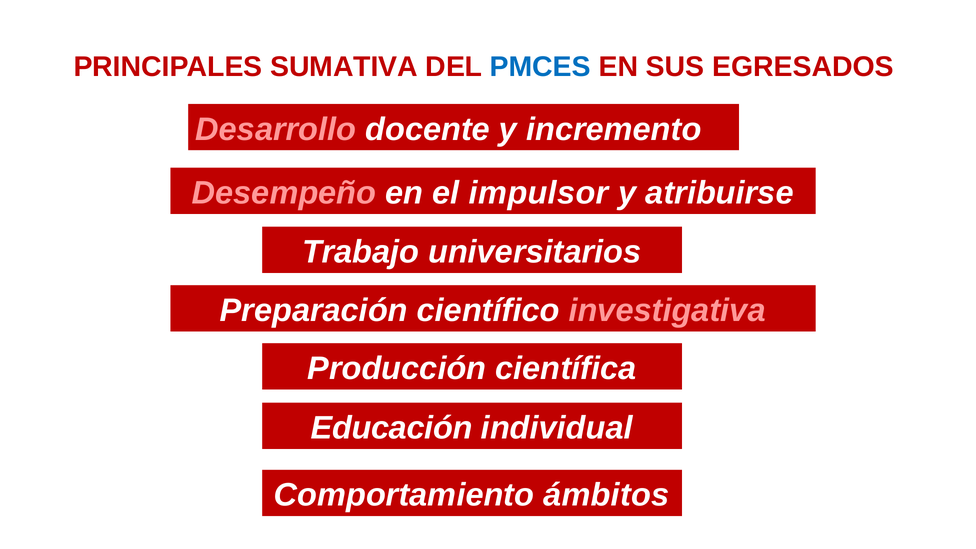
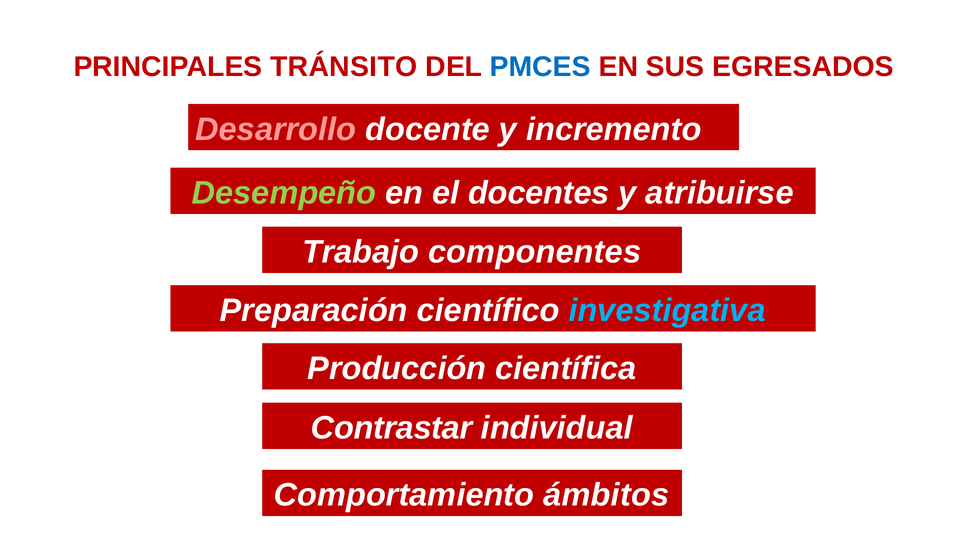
SUMATIVA: SUMATIVA -> TRÁNSITO (344, 67)
Desempeño colour: pink -> light green (284, 193)
impulsor: impulsor -> docentes (539, 193)
universitarios: universitarios -> componentes (535, 252)
investigativa colour: pink -> light blue (667, 311)
Educación: Educación -> Contrastar (392, 428)
